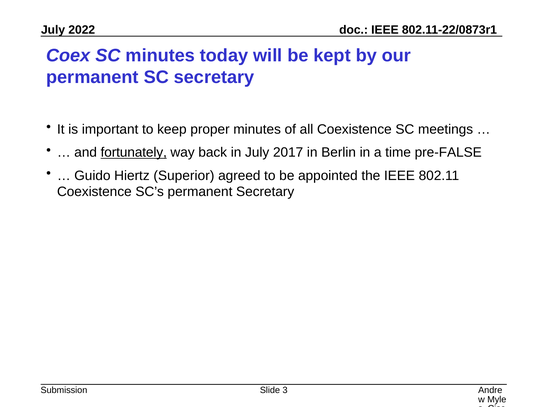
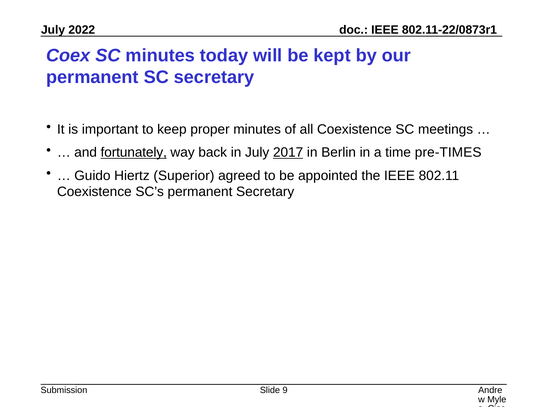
2017 underline: none -> present (288, 153)
pre-FALSE: pre-FALSE -> pre-TIMES (448, 153)
3: 3 -> 9 (285, 391)
